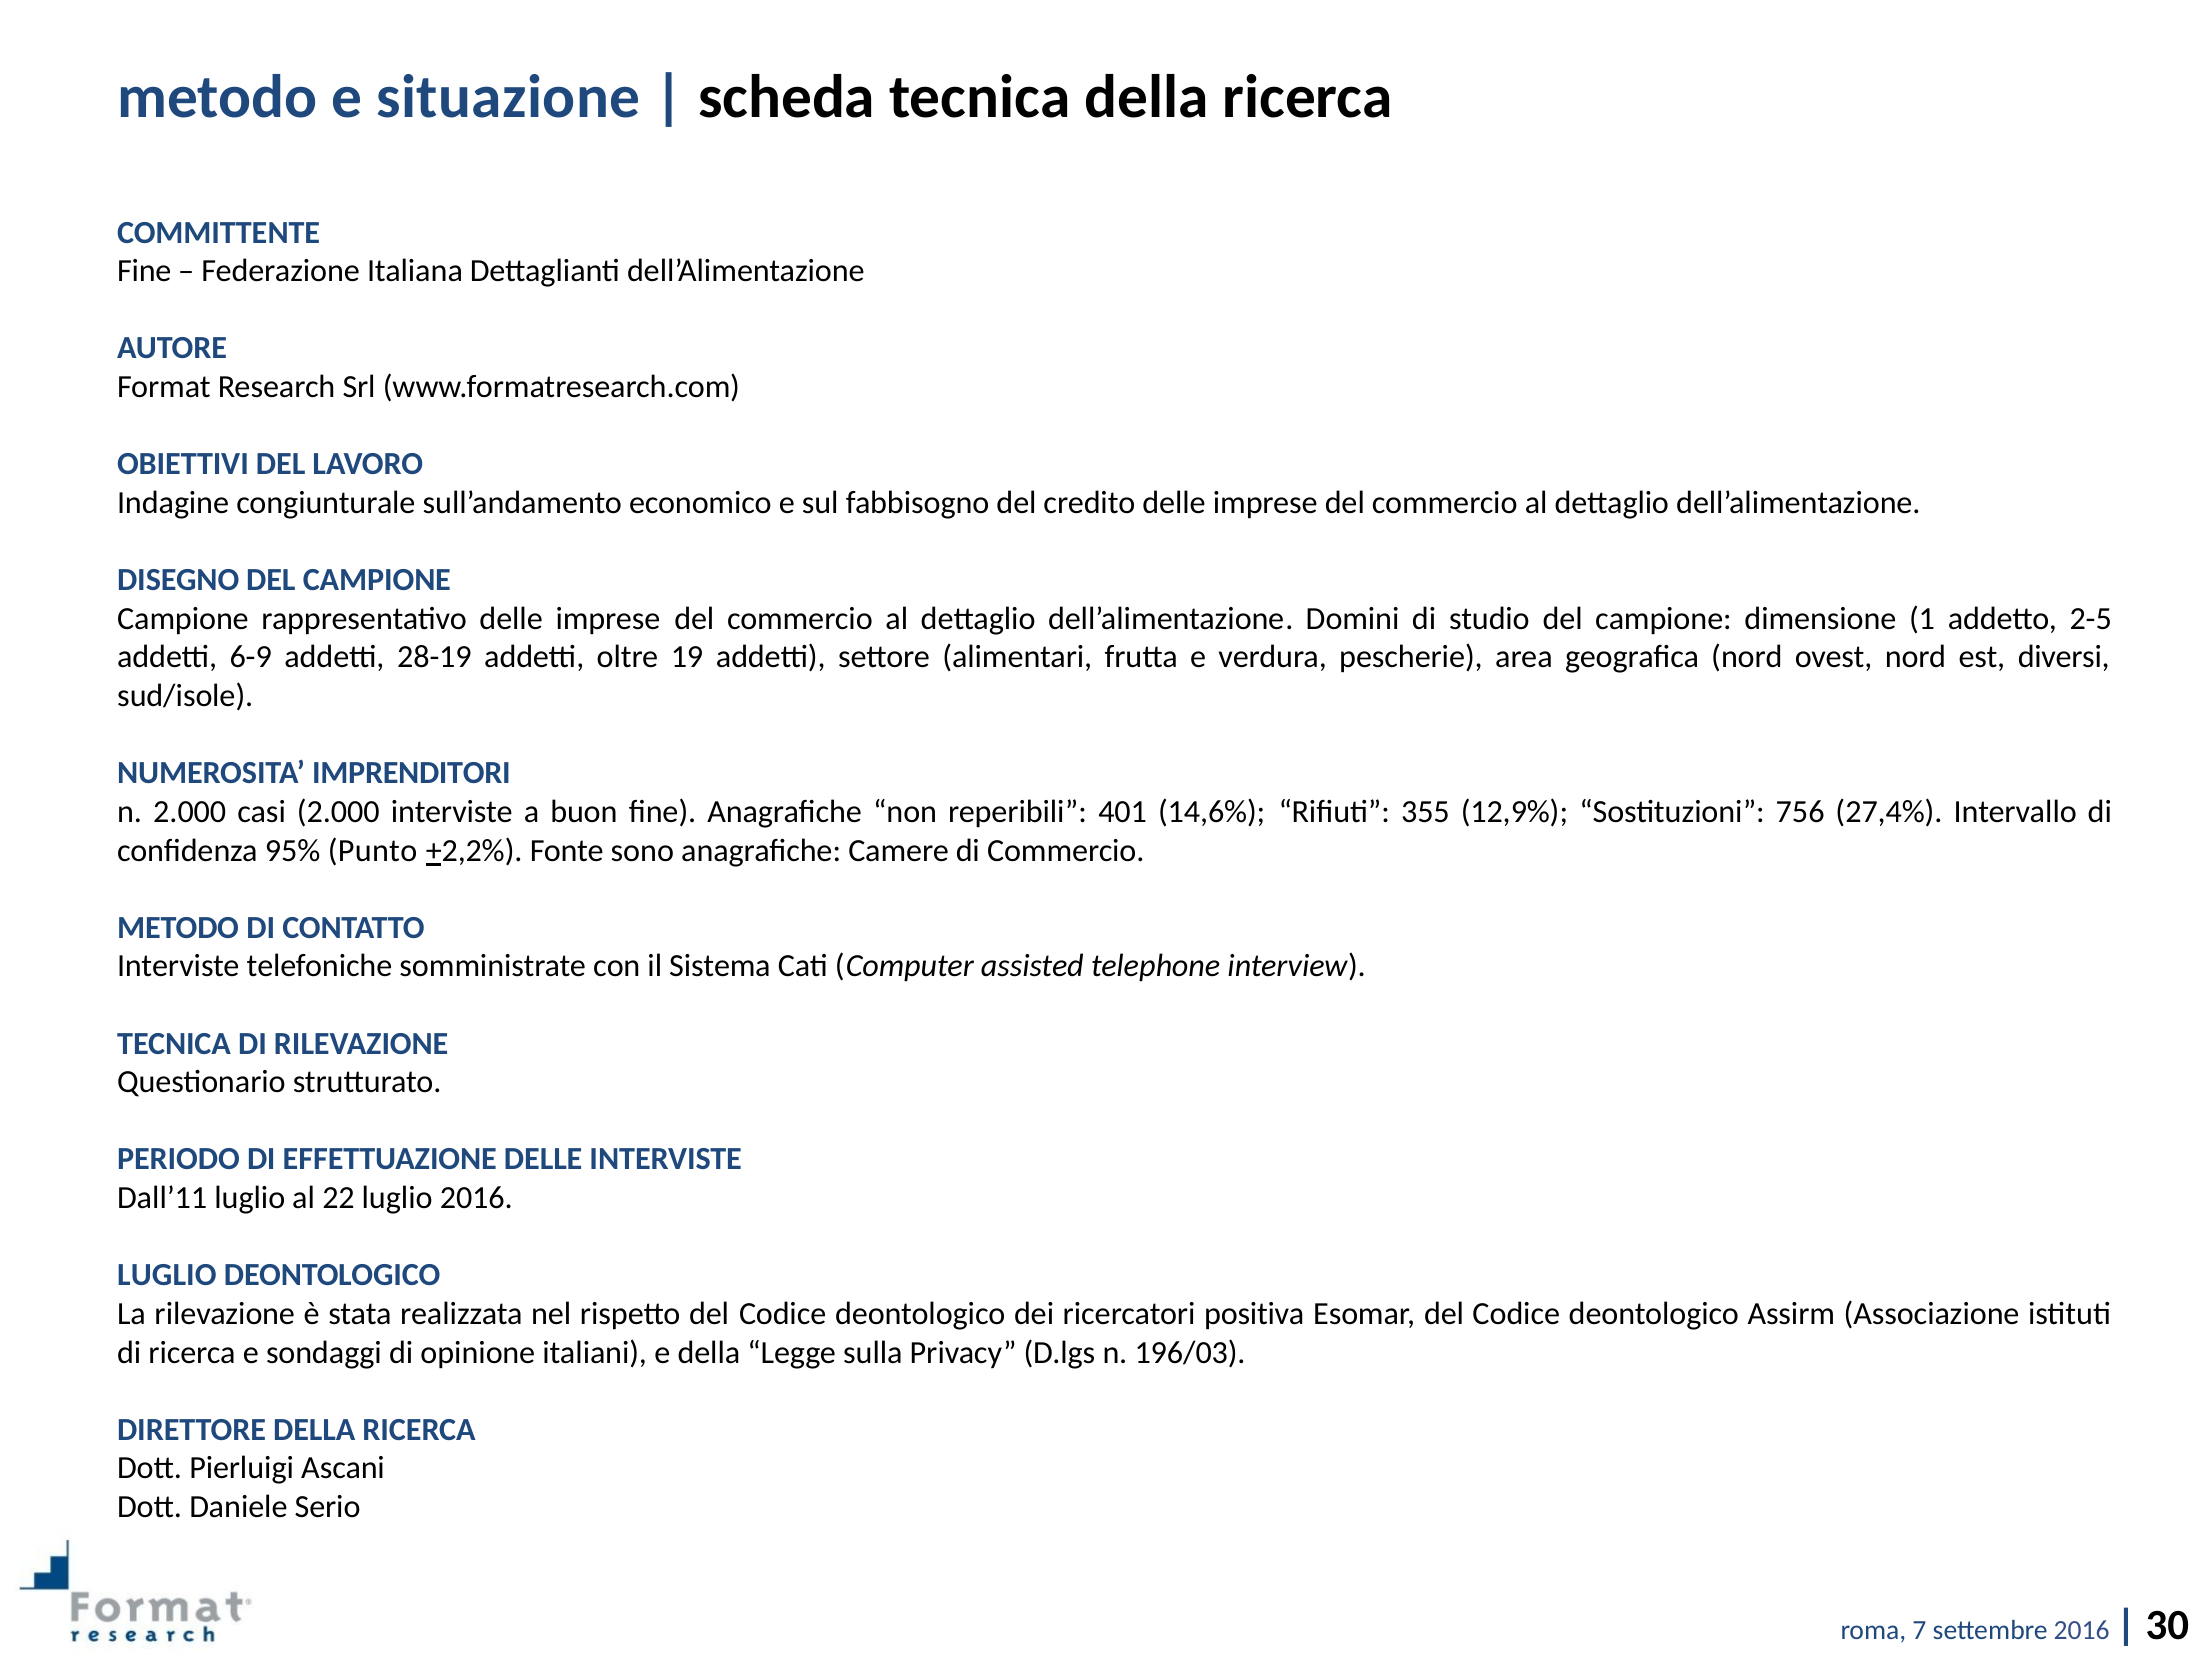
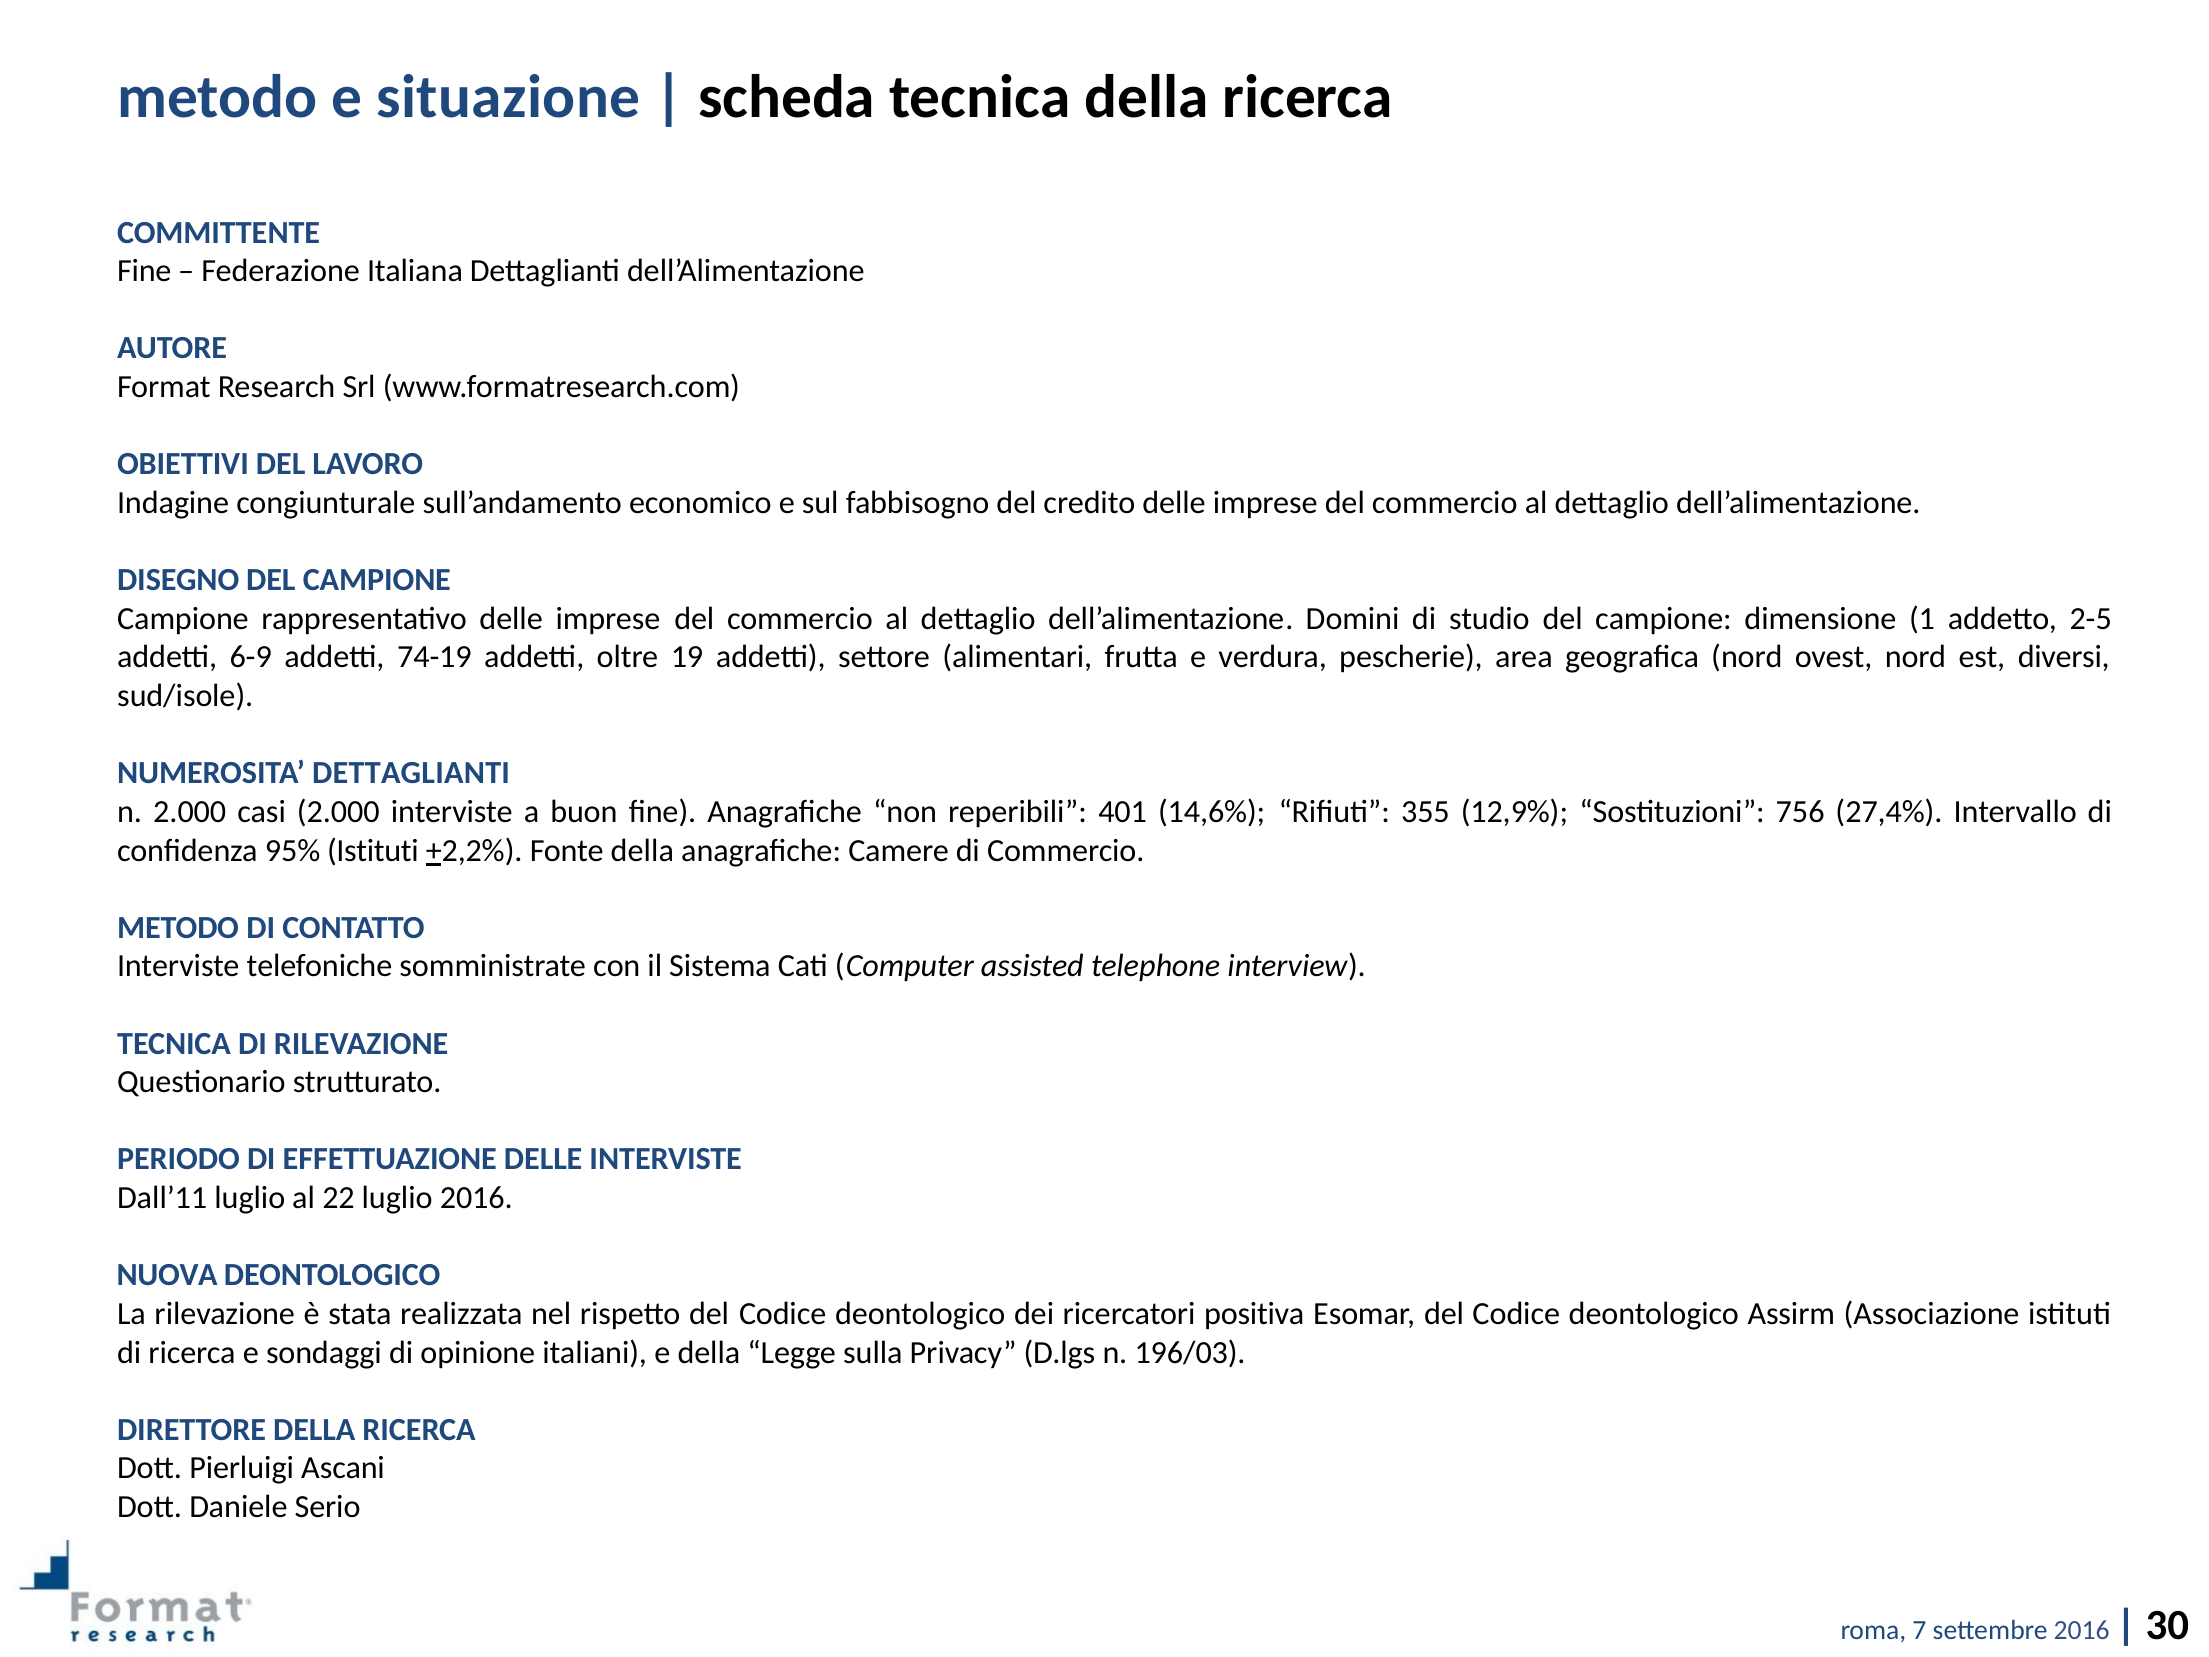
28-19: 28-19 -> 74-19 (434, 657)
NUMEROSITA IMPRENDITORI: IMPRENDITORI -> DETTAGLIANTI (411, 773)
95% Punto: Punto -> Istituti (373, 850)
Fonte sono: sono -> della (642, 850)
LUGLIO: LUGLIO -> NUOVA (167, 1275)
